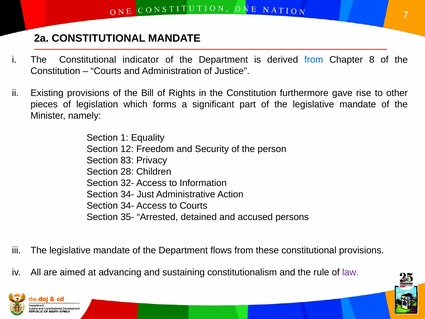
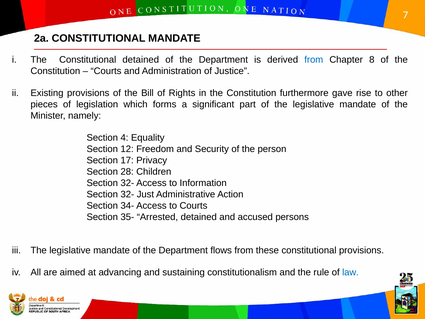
Constitutional indicator: indicator -> detained (141, 60)
1: 1 -> 4 (124, 138)
83: 83 -> 17 (127, 160)
34-: 34- -> 32- (127, 194)
law colour: purple -> blue (350, 272)
